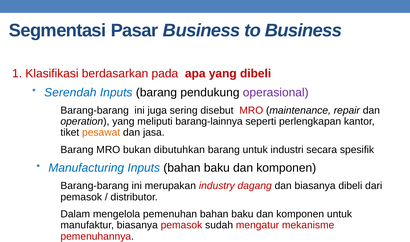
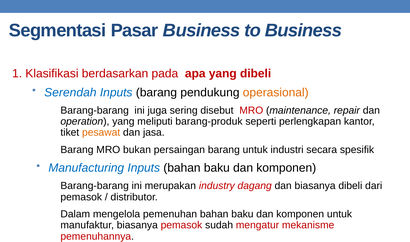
operasional colour: purple -> orange (276, 93)
barang-lainnya: barang-lainnya -> barang-produk (209, 122)
dibutuhkan: dibutuhkan -> persaingan (179, 150)
